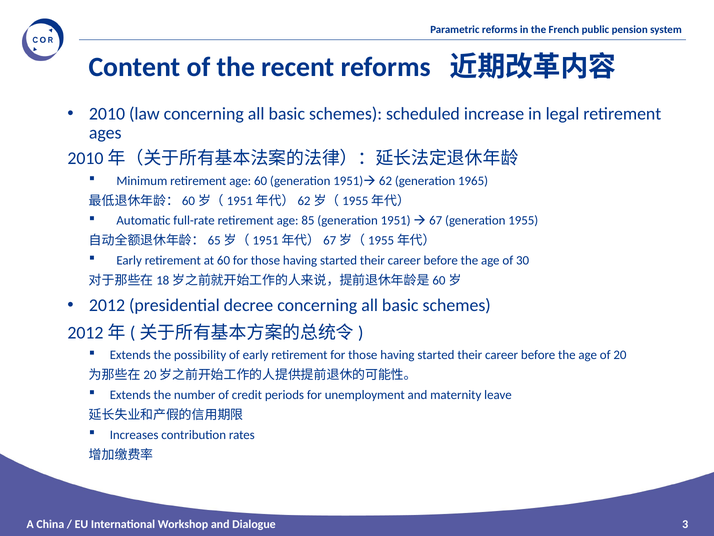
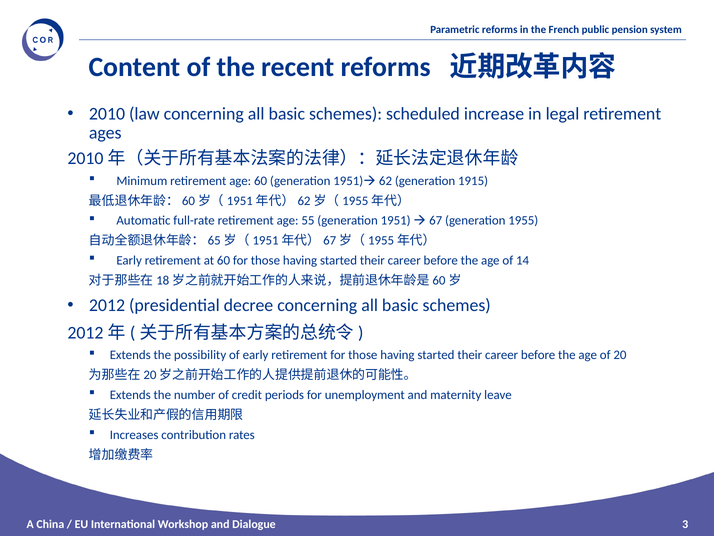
1965: 1965 -> 1915 (473, 181)
85: 85 -> 55 (308, 221)
30: 30 -> 14 (523, 260)
